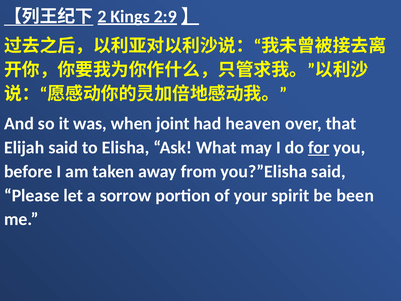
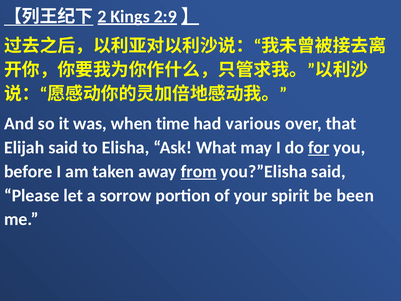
joint: joint -> time (173, 123)
heaven: heaven -> various (253, 123)
from underline: none -> present (199, 171)
